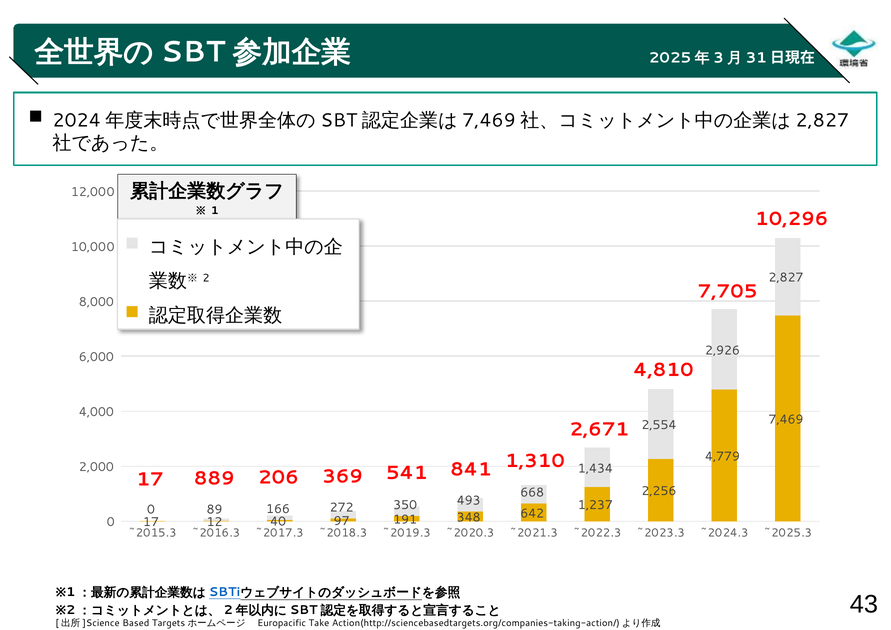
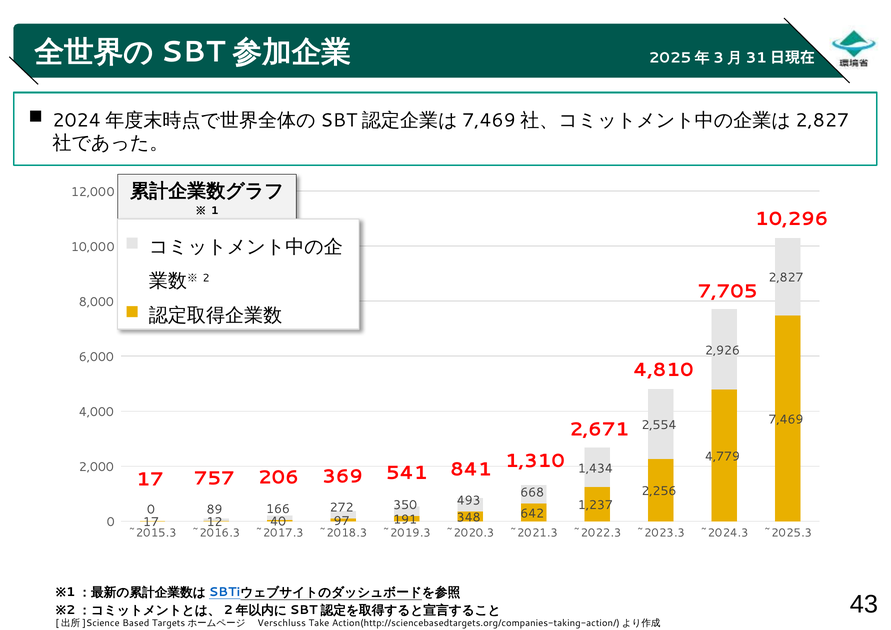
889: 889 -> 757 (214, 478)
Europacific: Europacific -> Verschluss (282, 623)
